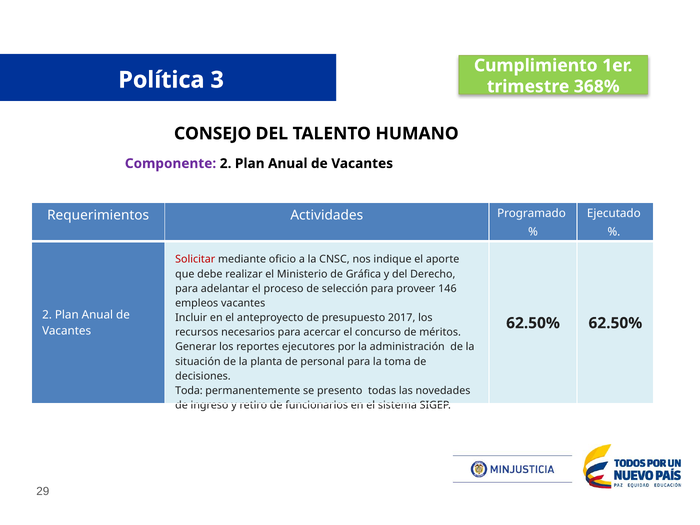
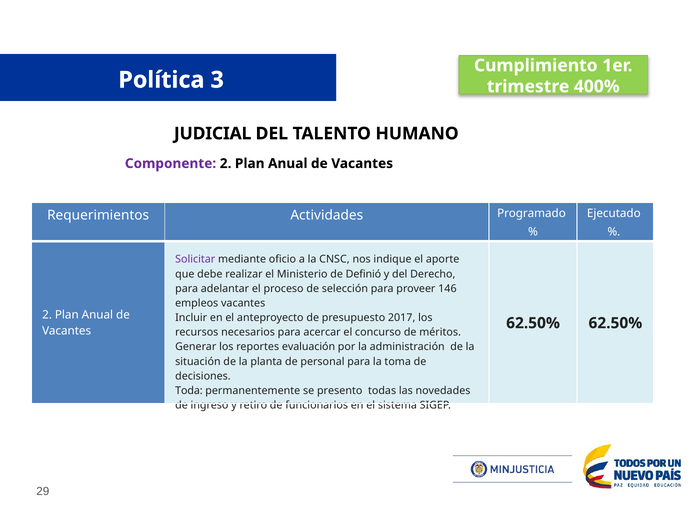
368%: 368% -> 400% (597, 86)
CONSEJO: CONSEJO -> JUDICIAL (213, 134)
Solicitar colour: red -> purple (195, 259)
Gráfica: Gráfica -> Definió (363, 274)
ejecutores: ejecutores -> evaluación (309, 347)
